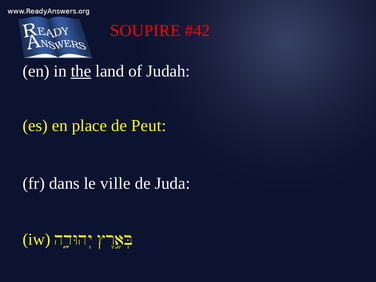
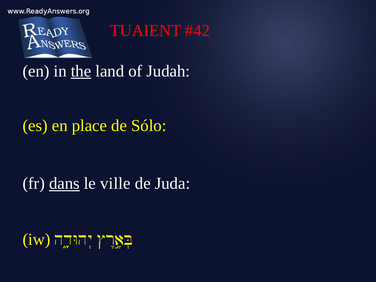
SOUPIRE: SOUPIRE -> TUAIENT (146, 31)
Peut: Peut -> Sólo (149, 126)
dans underline: none -> present (64, 183)
